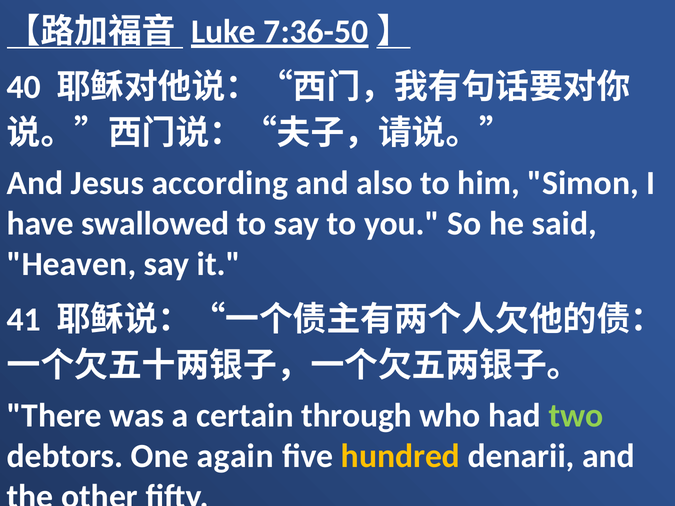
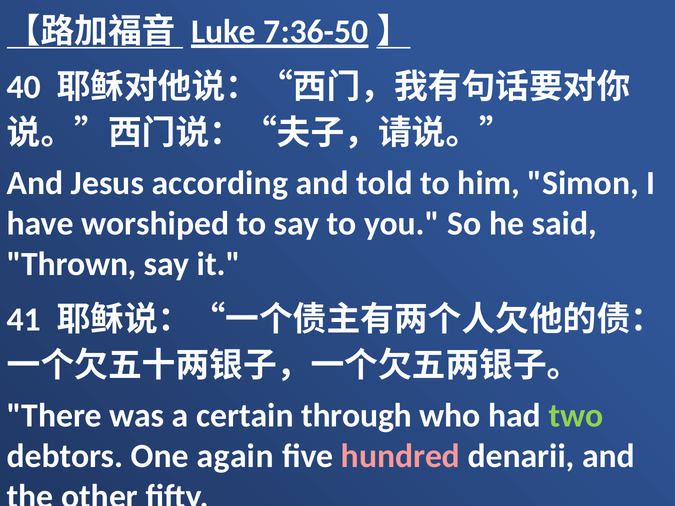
also: also -> told (384, 183)
swallowed: swallowed -> worshiped (155, 224)
Heaven: Heaven -> Thrown (72, 264)
hundred colour: yellow -> pink (401, 456)
